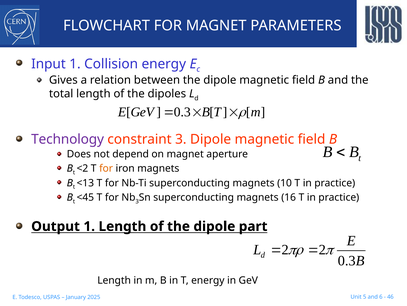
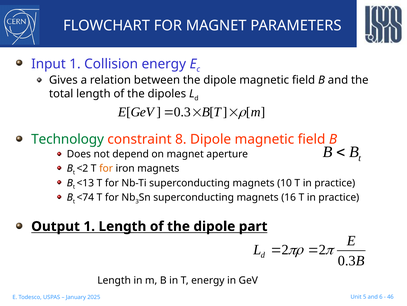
Technology colour: purple -> green (68, 139)
constraint 3: 3 -> 8 (181, 139)
<45: <45 -> <74 (85, 197)
